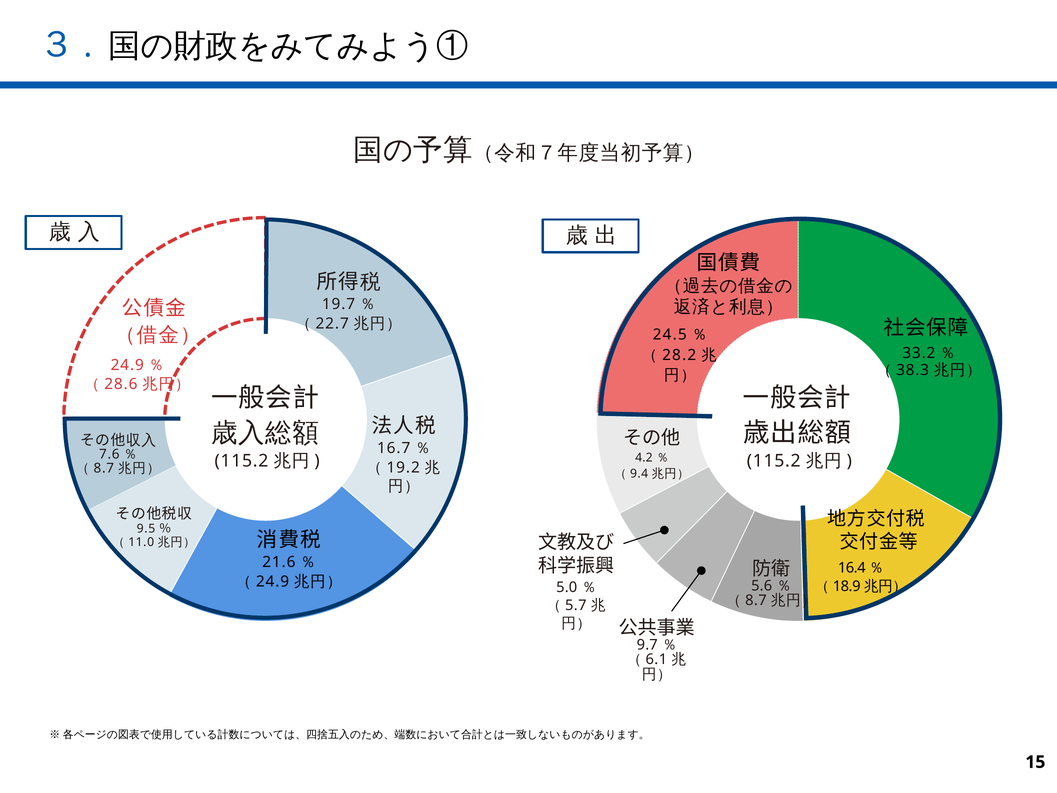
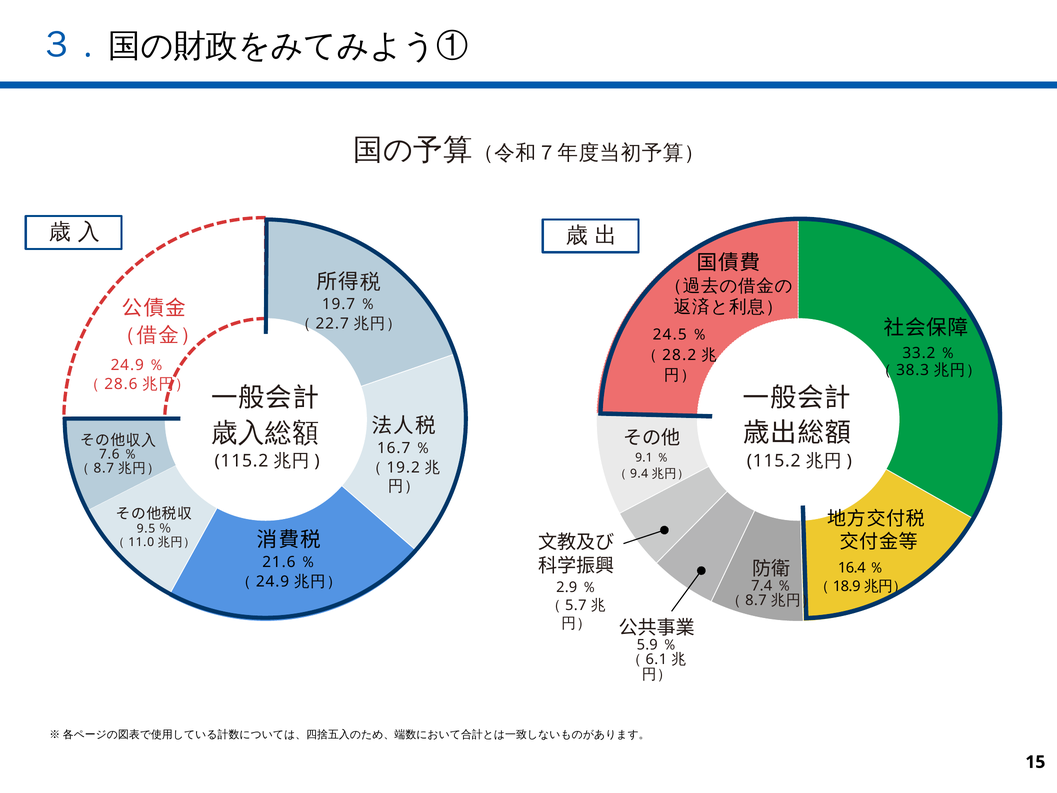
4.2: 4.2 -> 9.1 (644, 457)
5.6: 5.6 -> 7.4 (762, 586)
5.0: 5.0 -> 2.9 (567, 587)
9.7: 9.7 -> 5.9 (647, 645)
